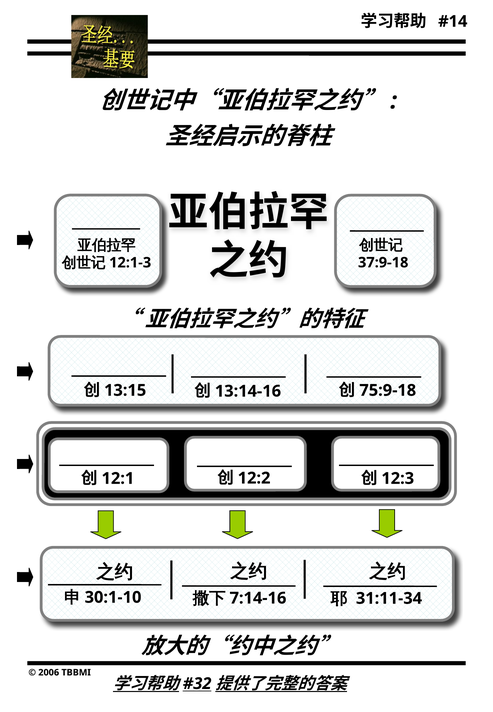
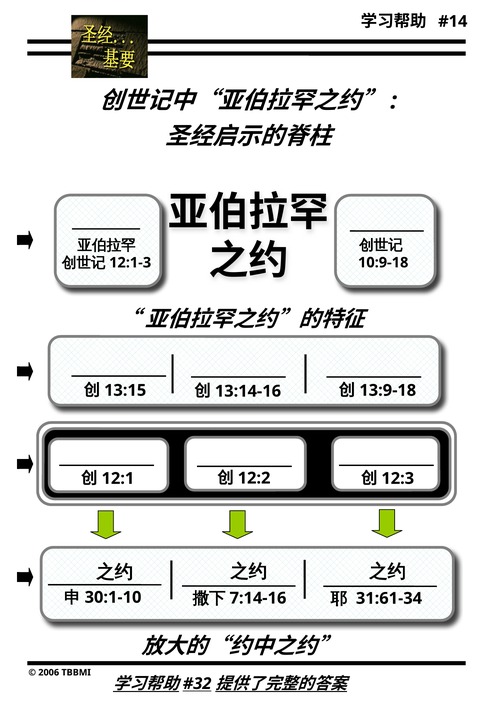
37:9-18: 37:9-18 -> 10:9-18 (383, 263)
75:9-18: 75:9-18 -> 13:9-18 (388, 390)
31:11-34: 31:11-34 -> 31:61-34 (389, 598)
